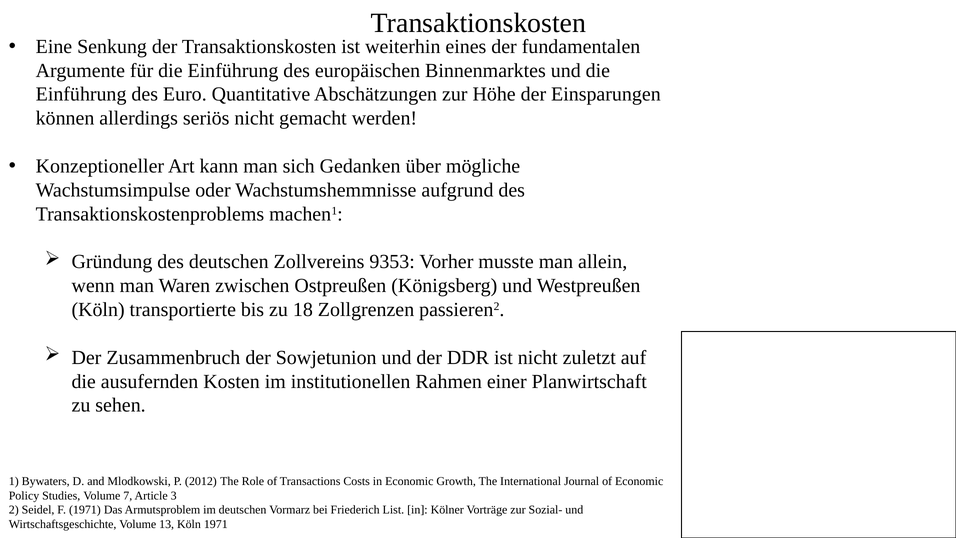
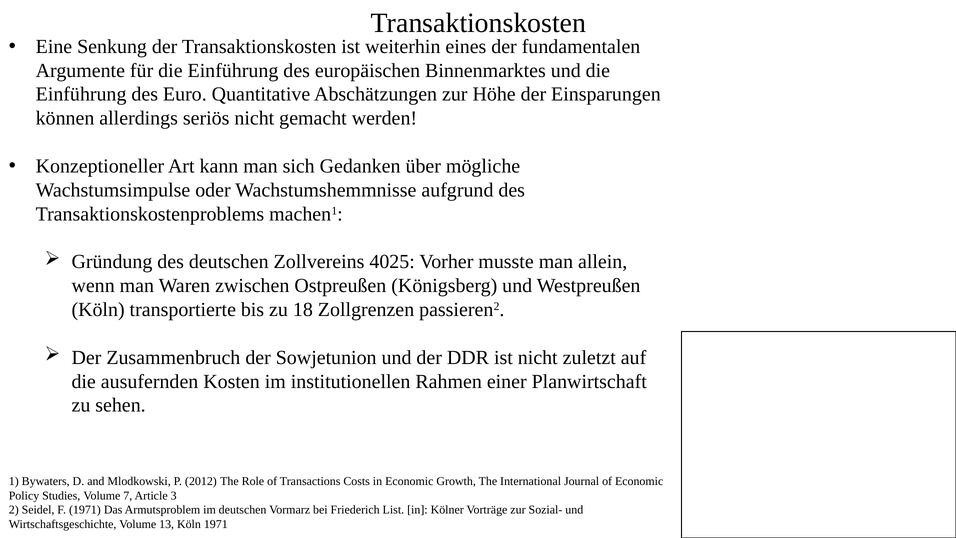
9353: 9353 -> 4025 (392, 262)
